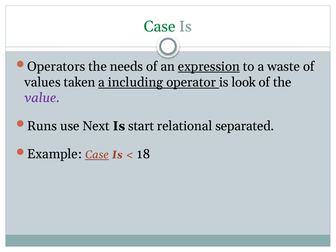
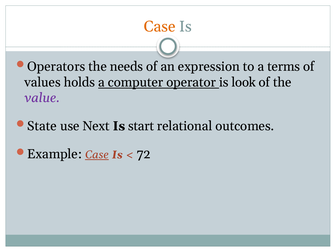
Case colour: green -> orange (160, 26)
expression underline: present -> none (209, 67)
waste: waste -> terms (284, 67)
taken: taken -> holds (79, 82)
including: including -> computer (136, 82)
Runs: Runs -> State (42, 126)
separated: separated -> outcomes (245, 126)
18: 18 -> 72 (144, 154)
